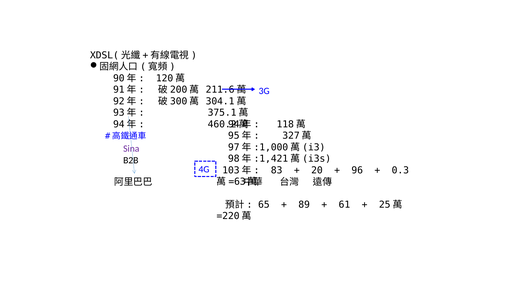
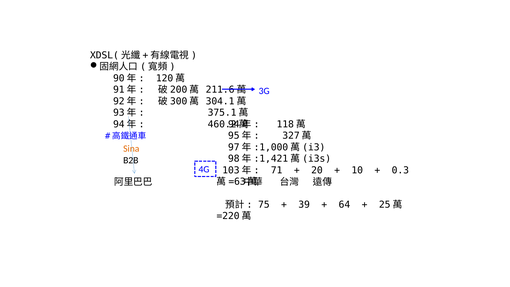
Sina colour: purple -> orange (131, 149)
83: 83 -> 71 (277, 170)
96: 96 -> 10 (357, 170)
65: 65 -> 75 (264, 205)
89: 89 -> 39 (304, 205)
61: 61 -> 64 (344, 205)
